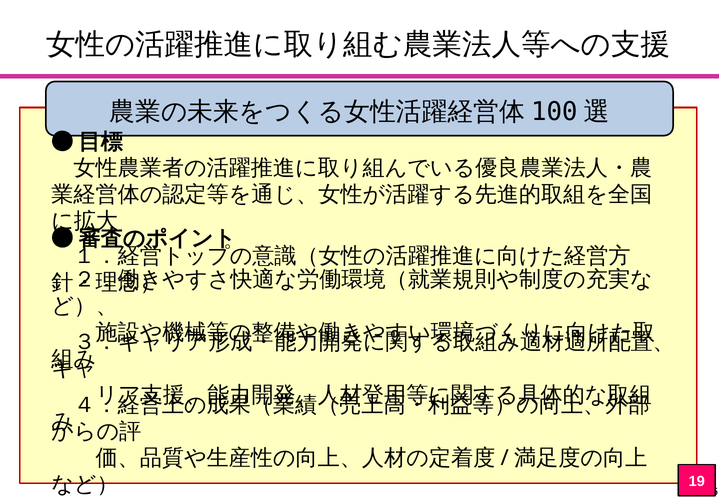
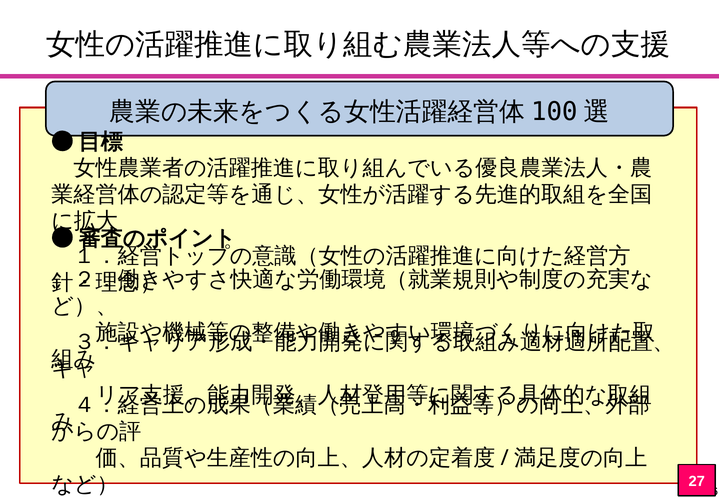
19: 19 -> 27 (697, 482)
